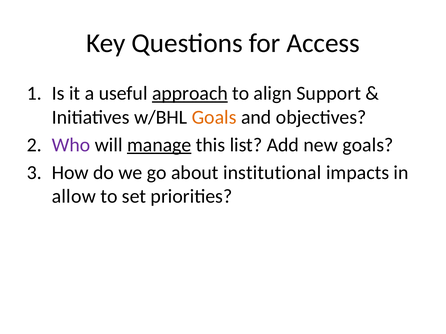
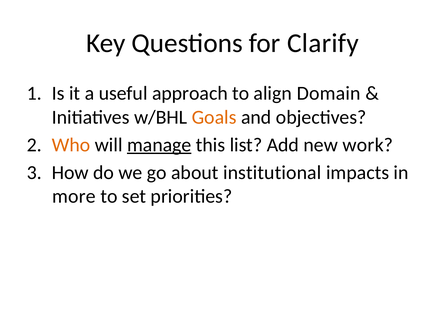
Access: Access -> Clarify (323, 43)
approach underline: present -> none (190, 94)
Support: Support -> Domain (329, 94)
Who colour: purple -> orange (71, 145)
new goals: goals -> work (368, 145)
allow: allow -> more (74, 197)
